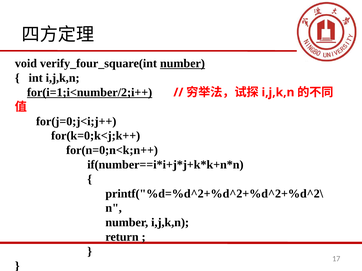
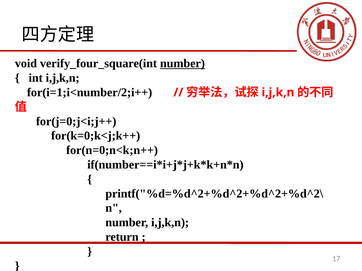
for(i=1;i<number/2;i++ underline: present -> none (90, 93)
